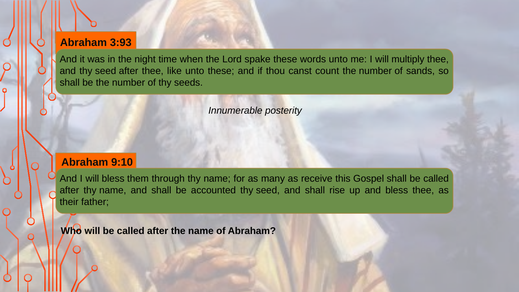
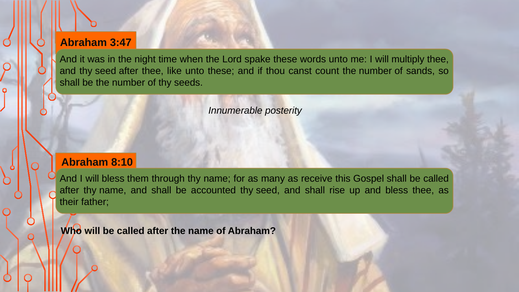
3:93: 3:93 -> 3:47 (121, 42)
9:10: 9:10 -> 8:10 (122, 162)
